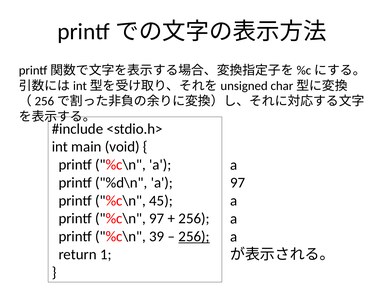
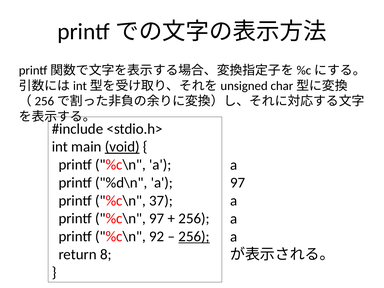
void underline: none -> present (122, 147)
45: 45 -> 37 (161, 201)
39: 39 -> 92 (157, 236)
1: 1 -> 8 (106, 254)
